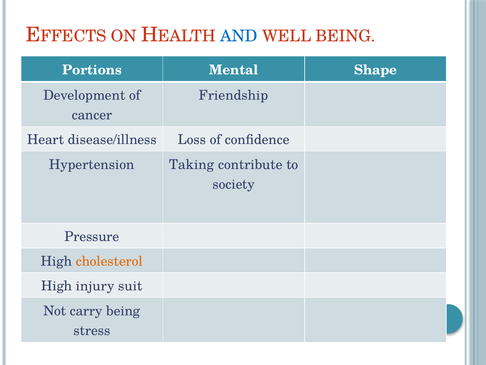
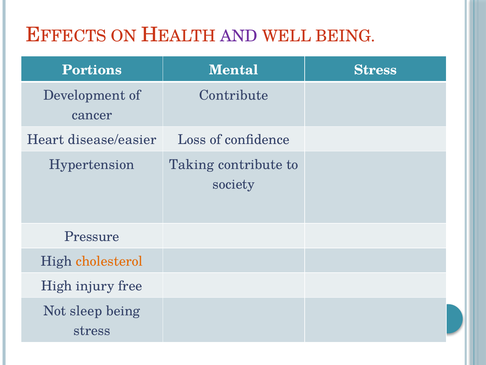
AND colour: blue -> purple (239, 36)
Mental Shape: Shape -> Stress (376, 70)
Friendship: Friendship -> Contribute (234, 95)
disease/illness: disease/illness -> disease/easier (112, 140)
suit: suit -> free (130, 286)
carry: carry -> sleep (86, 310)
